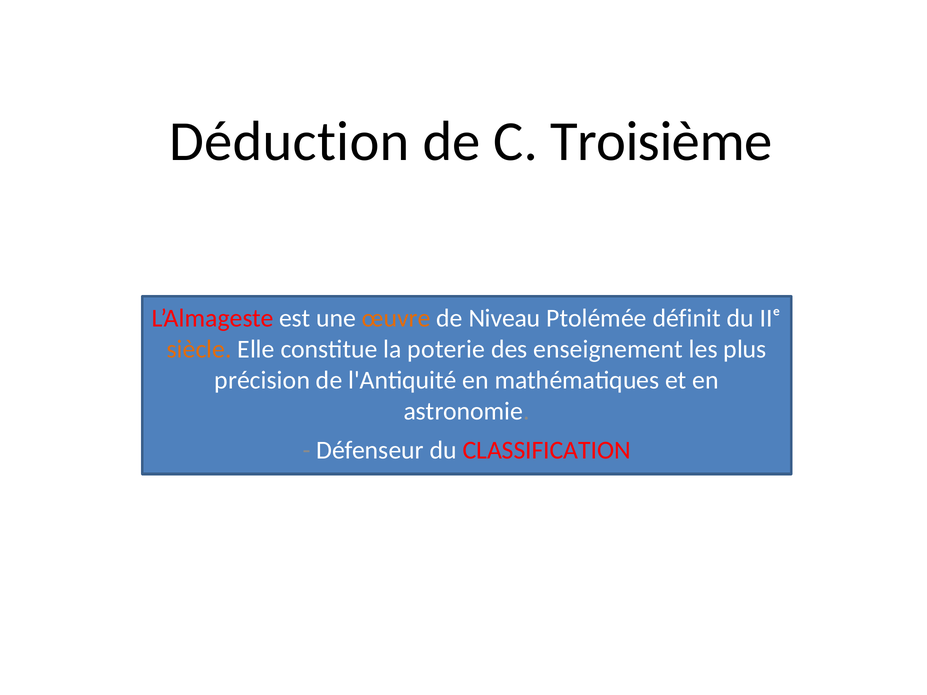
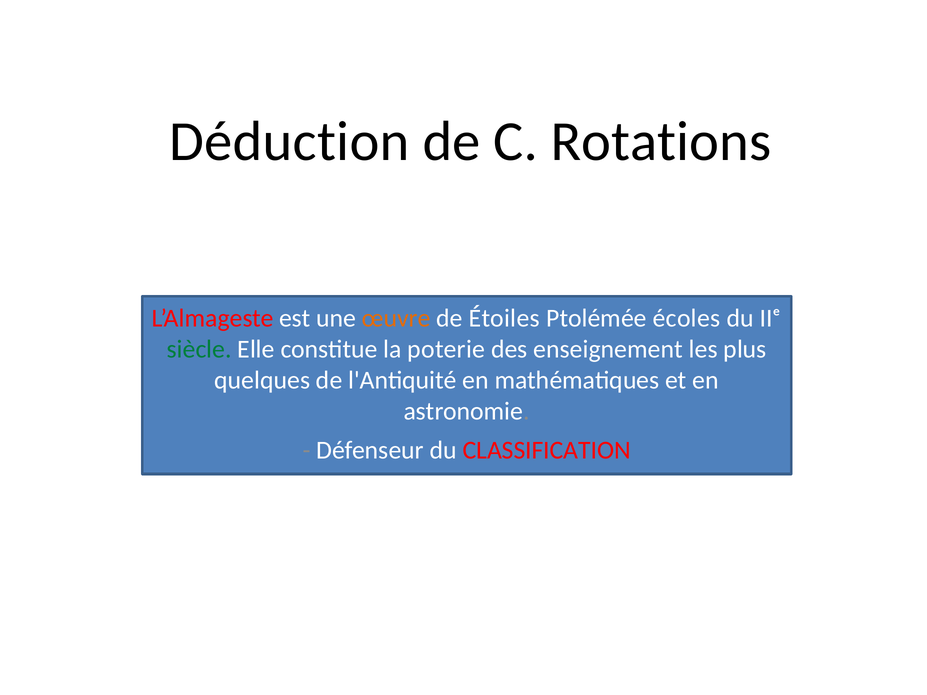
Troisième: Troisième -> Rotations (661, 141)
Niveau: Niveau -> Étoiles (504, 318)
définit: définit -> écoles (687, 318)
siècle colour: orange -> green (199, 349)
précision: précision -> quelques (262, 380)
